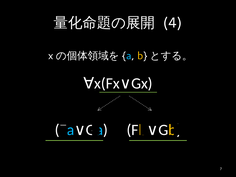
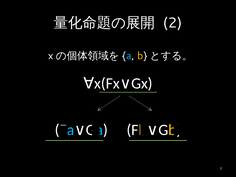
4: 4 -> 2 (173, 23)
